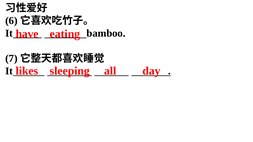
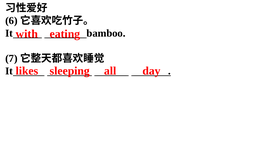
have: have -> with (27, 34)
